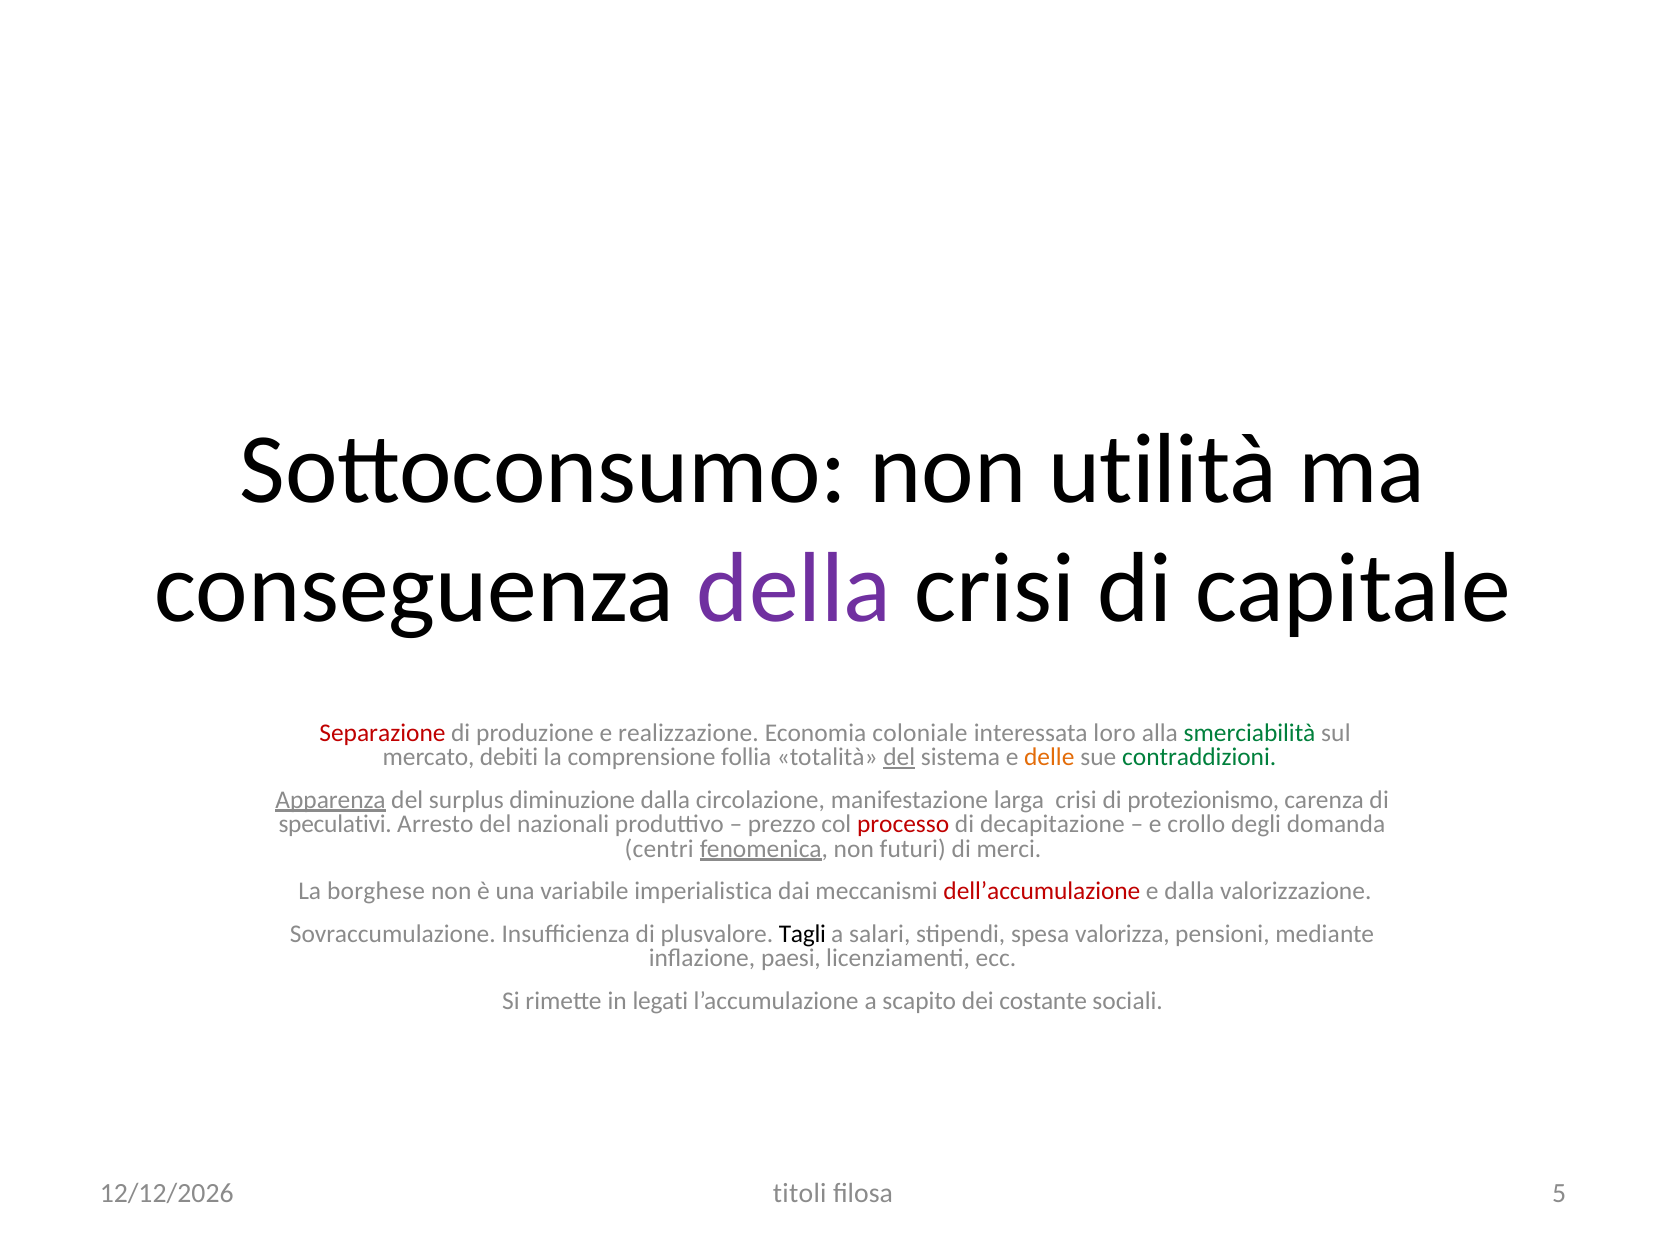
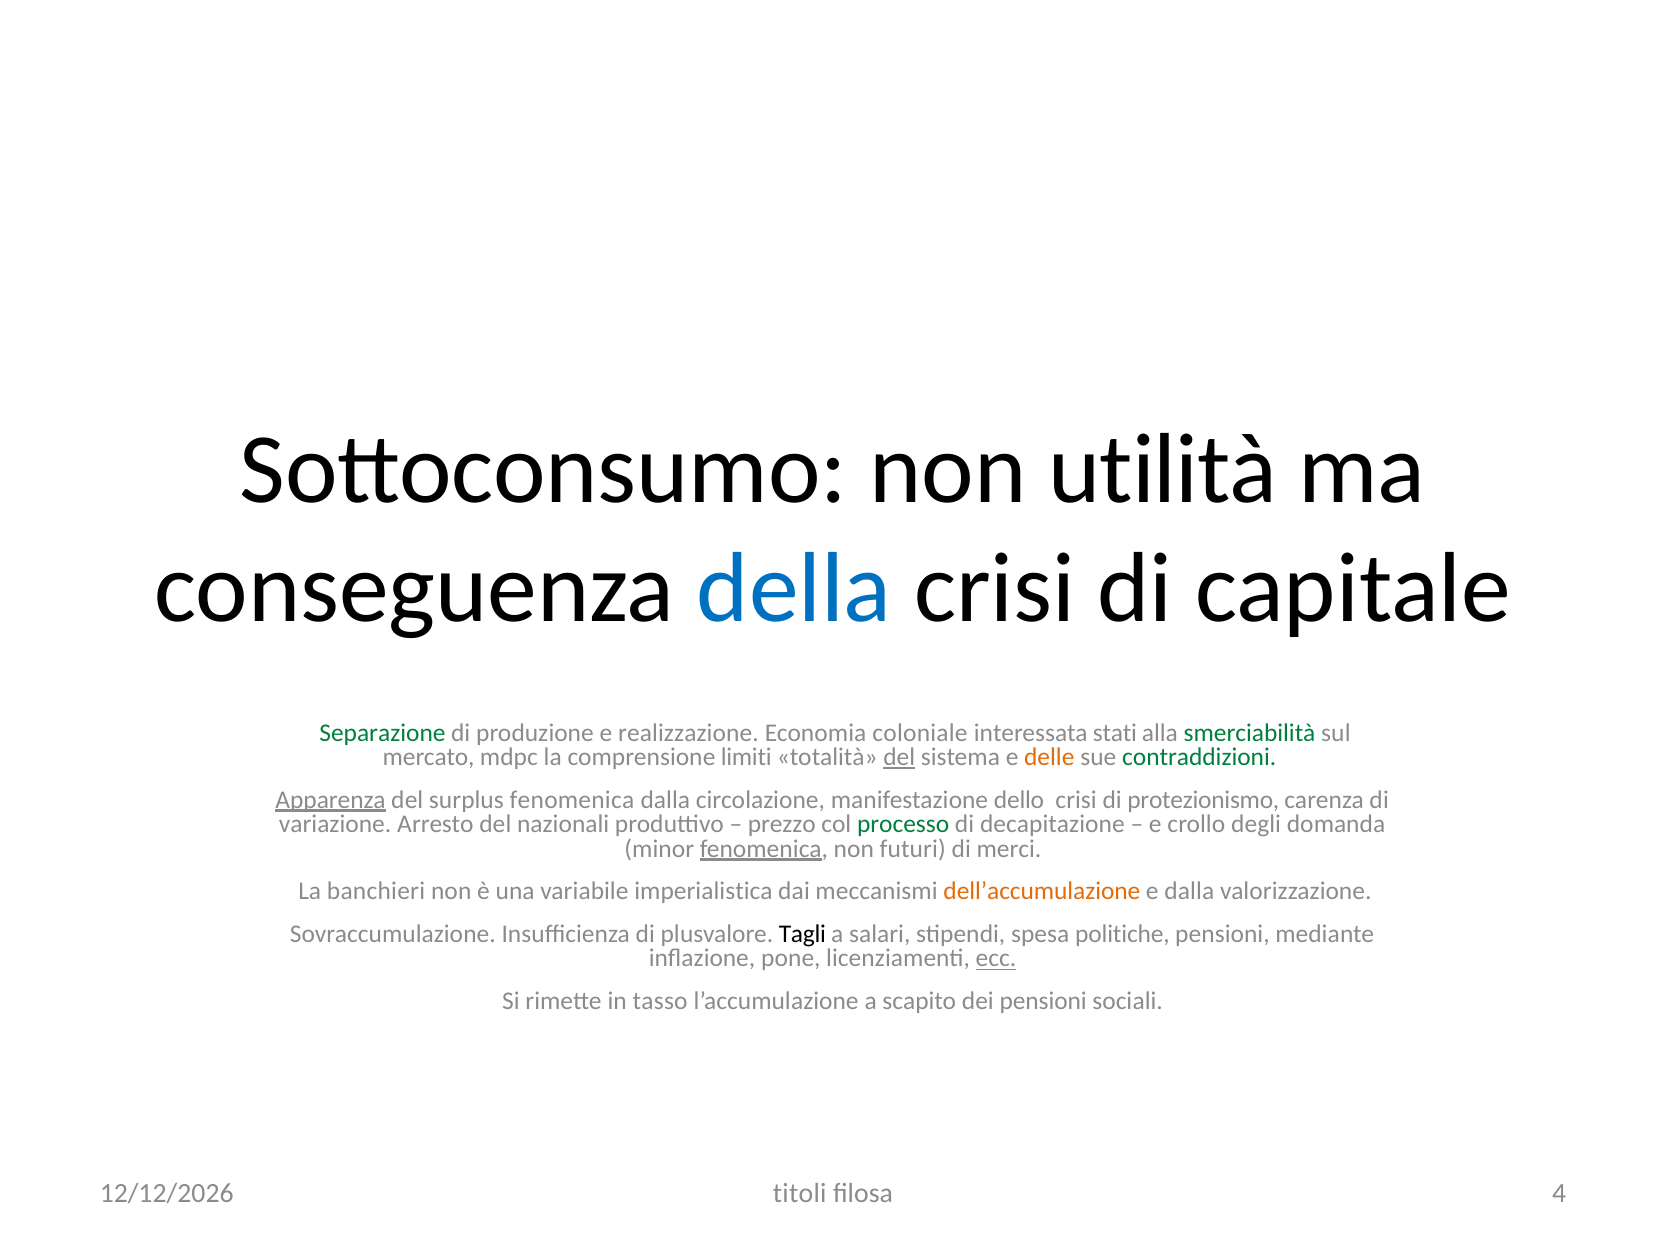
della colour: purple -> blue (794, 589)
Separazione colour: red -> green (382, 732)
loro: loro -> stati (1115, 732)
debiti: debiti -> mdpc (509, 757)
follia: follia -> limiti (746, 757)
surplus diminuzione: diminuzione -> fenomenica (572, 799)
larga: larga -> dello (1019, 799)
speculativi: speculativi -> variazione (335, 824)
processo colour: red -> green (903, 824)
centri: centri -> minor (659, 848)
borghese: borghese -> banchieri (376, 891)
dell’accumulazione colour: red -> orange (1042, 891)
valorizza: valorizza -> politiche (1122, 934)
paesi: paesi -> pone (791, 958)
ecc underline: none -> present (996, 958)
legati: legati -> tasso (660, 1001)
dei costante: costante -> pensioni (1043, 1001)
5: 5 -> 4 (1559, 1193)
